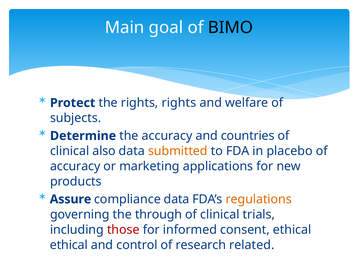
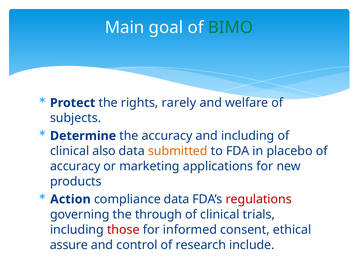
BIMO colour: black -> green (231, 28)
rights rights: rights -> rarely (179, 103)
and countries: countries -> including (248, 136)
Assure: Assure -> Action (70, 199)
regulations colour: orange -> red (259, 199)
ethical: ethical -> assure (69, 244)
related: related -> include (252, 244)
